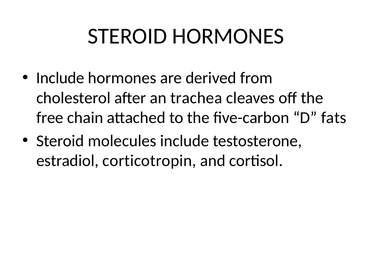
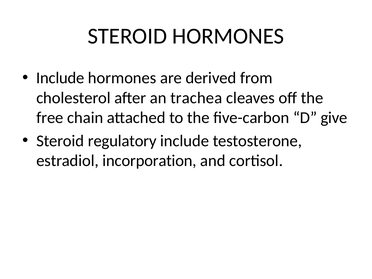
fats: fats -> give (334, 118)
molecules: molecules -> regulatory (122, 141)
corticotropin: corticotropin -> incorporation (150, 161)
